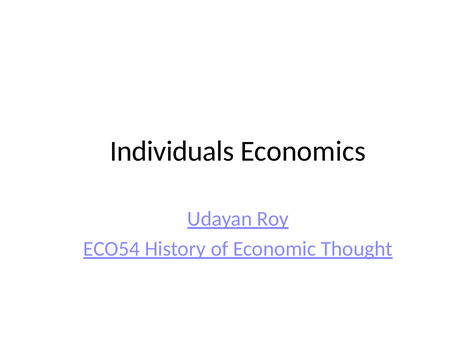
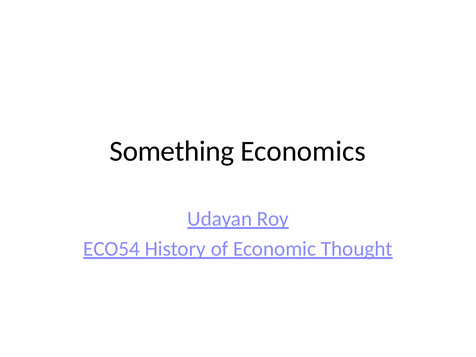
Individuals: Individuals -> Something (172, 151)
